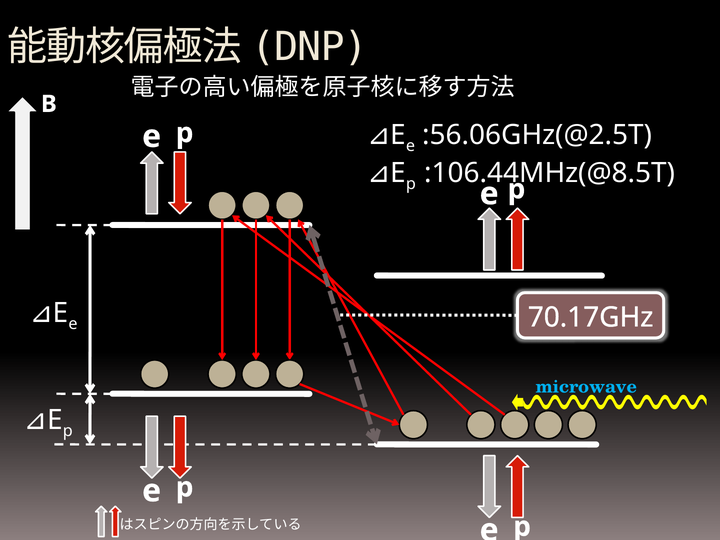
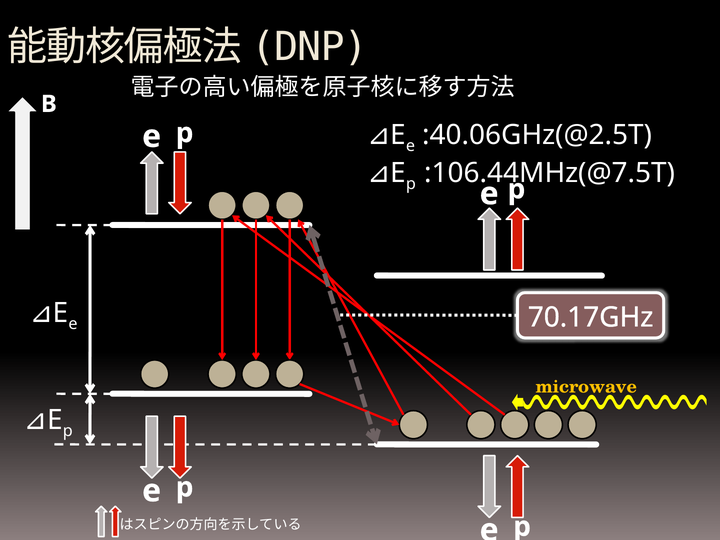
:56.06GHz(@2.5T: :56.06GHz(@2.5T -> :40.06GHz(@2.5T (537, 135)
:106.44MHz(@8.5T: :106.44MHz(@8.5T -> :106.44MHz(@7.5T (550, 173)
microwave colour: light blue -> yellow (586, 387)
